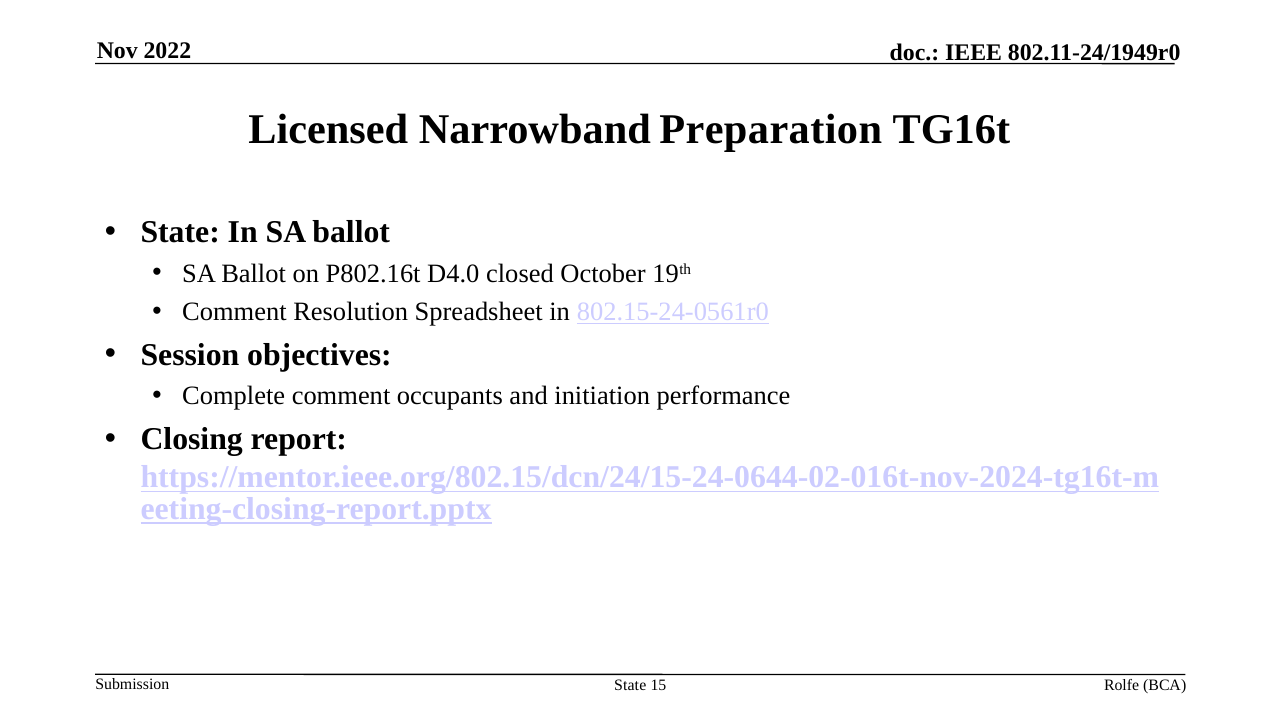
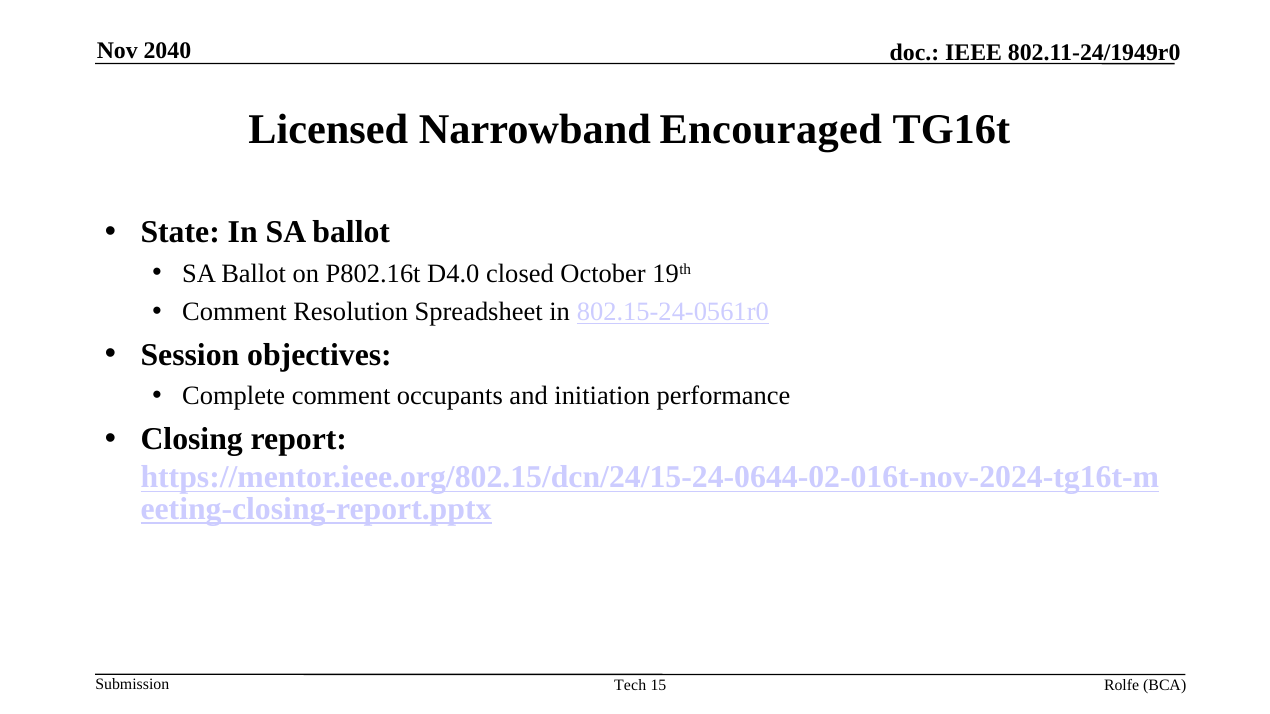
2022: 2022 -> 2040 (167, 50)
Preparation: Preparation -> Encouraged (771, 130)
State: State -> Tech (630, 685)
